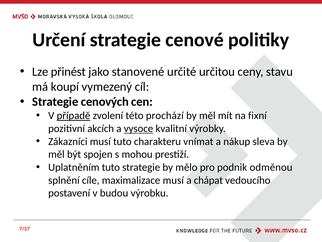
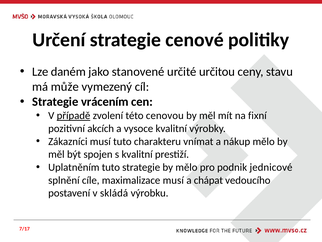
přinést: přinést -> daném (68, 72)
koupí: koupí -> může (65, 87)
cenových: cenových -> vrácením (105, 102)
prochází: prochází -> cenovou (165, 115)
vysoce underline: present -> none (139, 128)
nákup sleva: sleva -> mělo (264, 141)
s mohou: mohou -> kvalitní (137, 154)
odměnou: odměnou -> jednicové (271, 167)
budou: budou -> skládá (114, 193)
